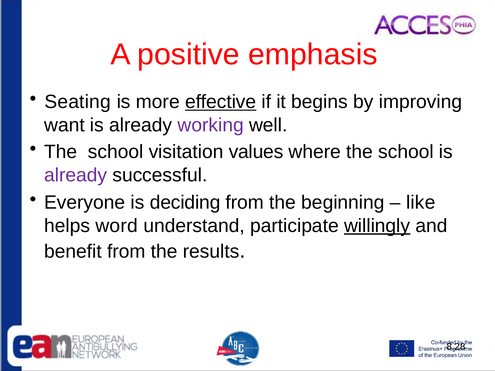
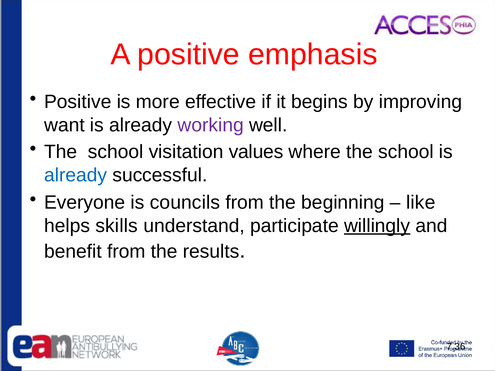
Seating: Seating -> Positive (78, 102)
effective underline: present -> none (221, 102)
already colour: purple -> blue (76, 175)
deciding: deciding -> councils (185, 203)
word: word -> skills (117, 226)
8.28: 8.28 -> 7.36 (456, 347)
